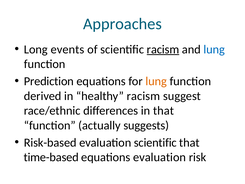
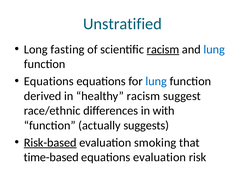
Approaches: Approaches -> Unstratified (122, 24)
events: events -> fasting (67, 49)
Prediction: Prediction -> Equations (49, 81)
lung colour: orange -> blue (156, 81)
in that: that -> with (164, 111)
Risk-based underline: none -> present (50, 142)
evaluation scientific: scientific -> smoking (155, 142)
